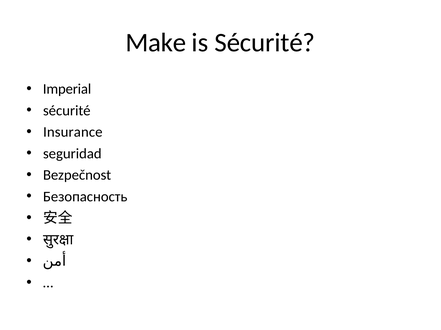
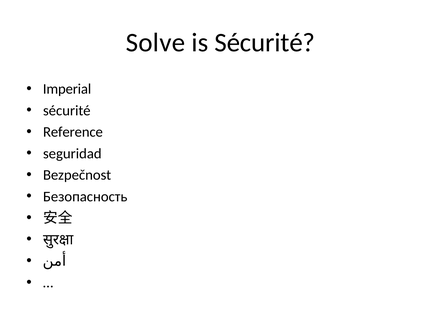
Make: Make -> Solve (155, 43)
Insurance: Insurance -> Reference (73, 132)
